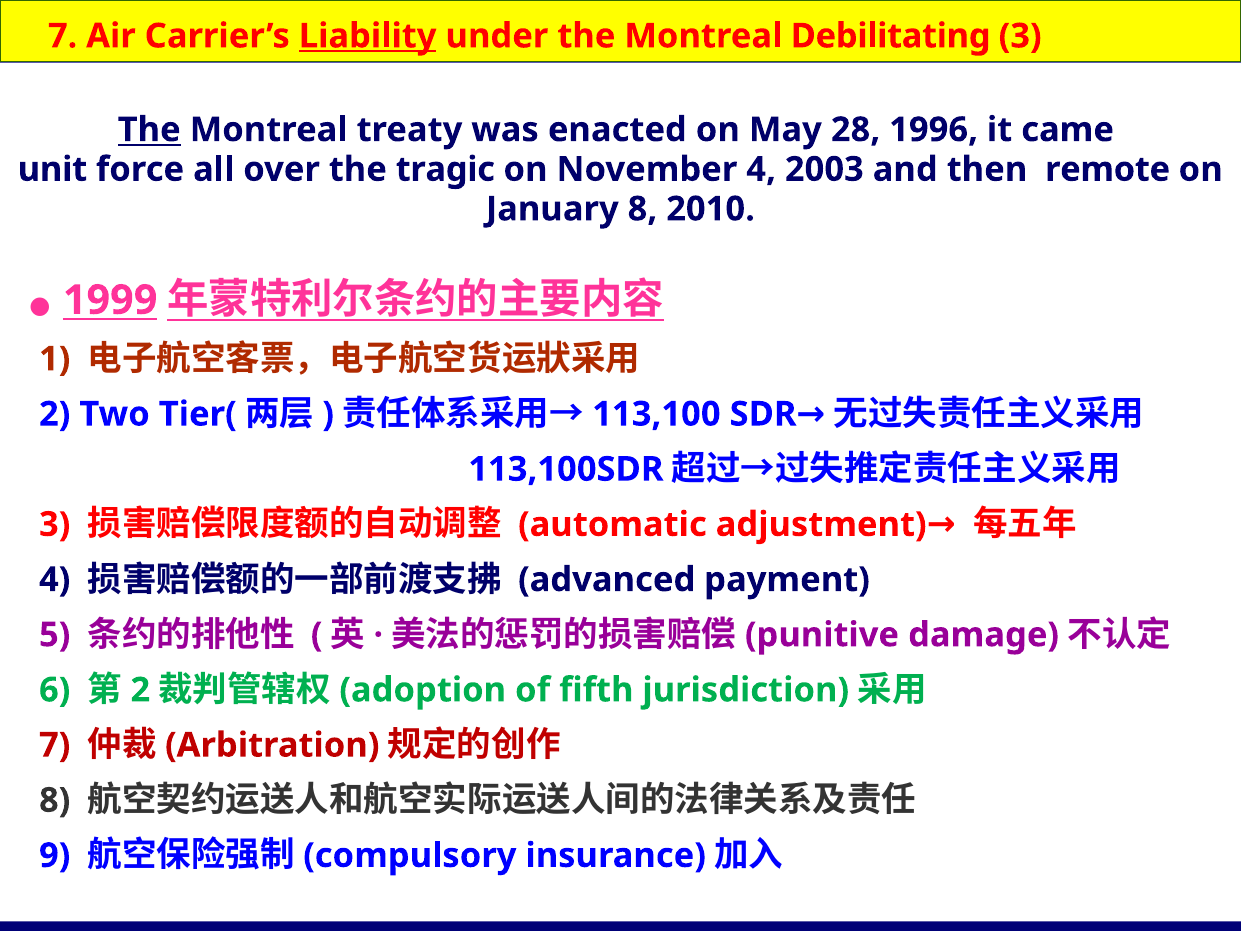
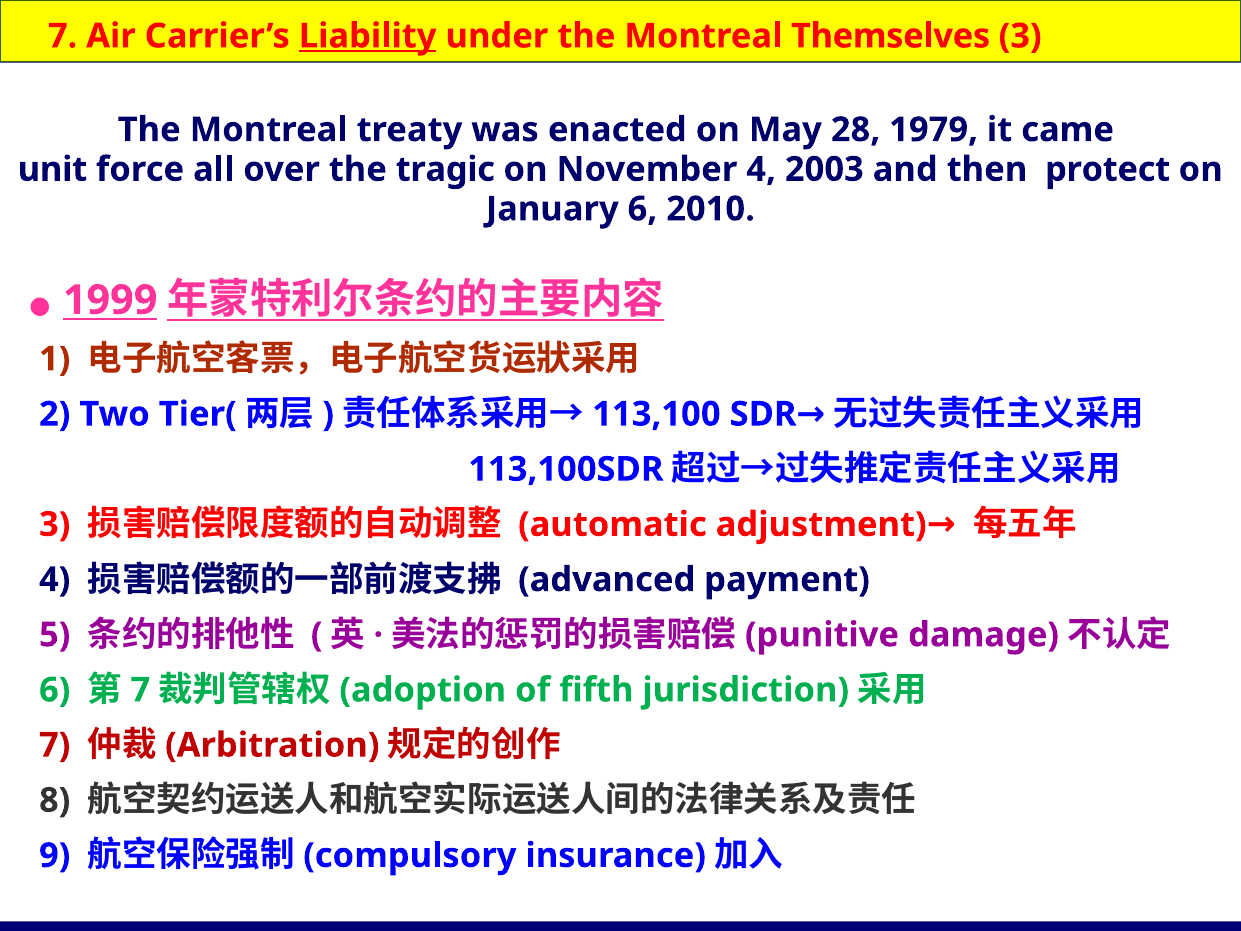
Debilitating: Debilitating -> Themselves (891, 36)
The underline: present -> none (149, 130)
1996: 1996 -> 1979 (934, 130)
remote: remote -> protect (1108, 169)
January 8: 8 -> 6 (642, 209)
2: 2 -> 7 (140, 690)
